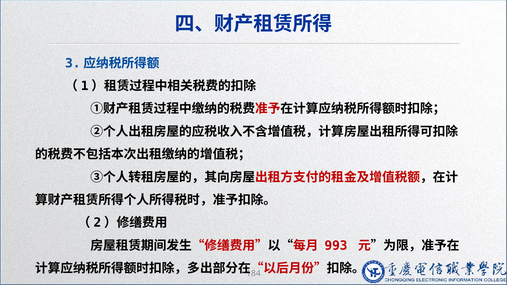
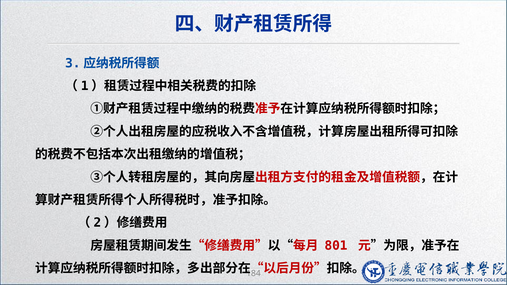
993: 993 -> 801 (336, 246)
